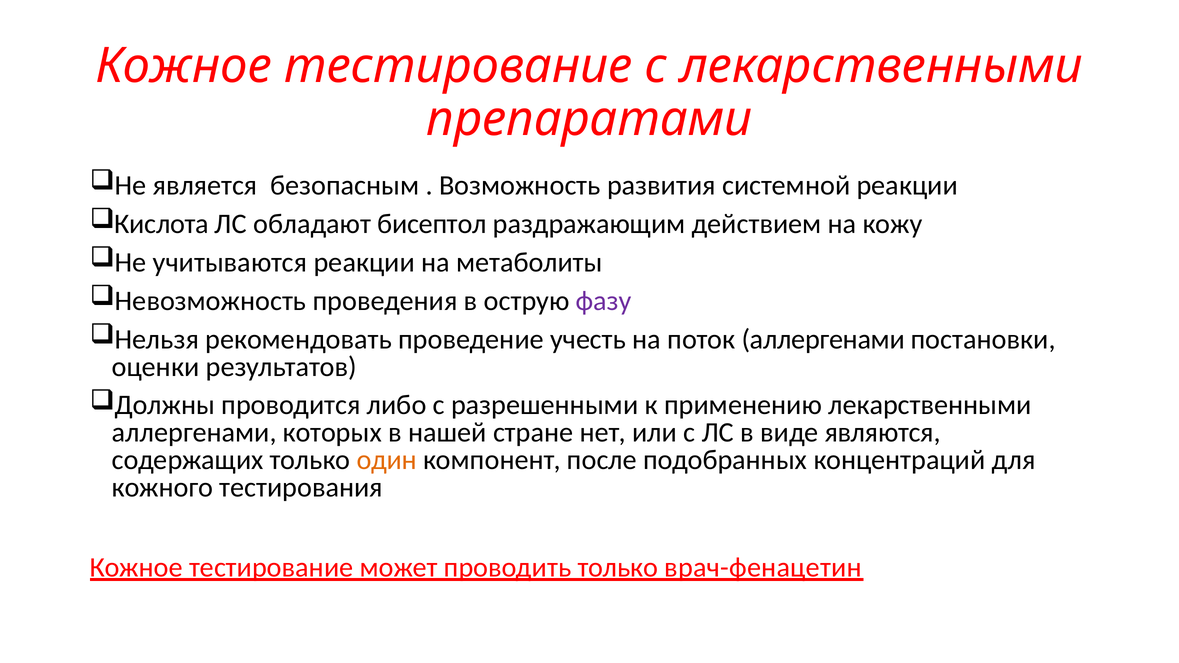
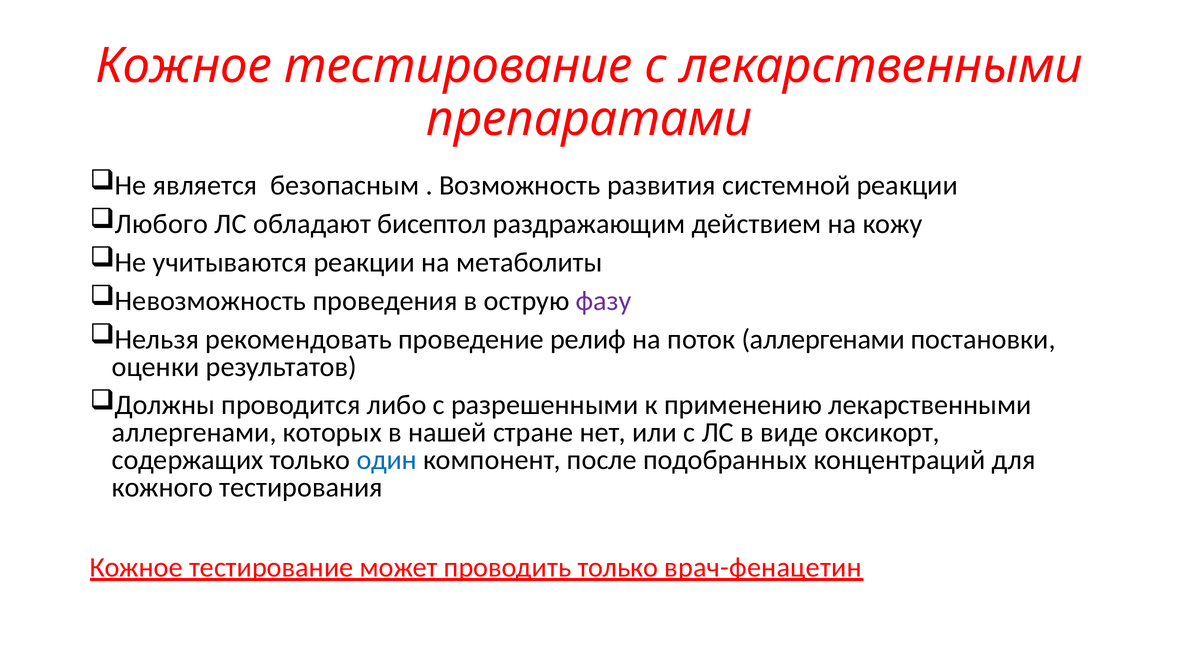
Кислота: Кислота -> Любого (161, 224)
учесть: учесть -> релиф (588, 339)
являются: являются -> оксикорт (882, 433)
один colour: orange -> blue (387, 460)
